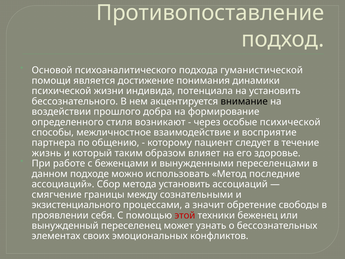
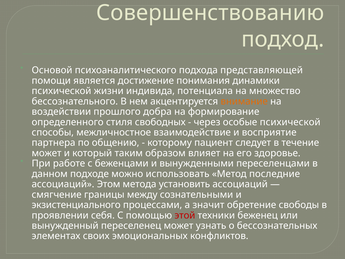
Противопоставление: Противопоставление -> Совершенствованию (210, 13)
гуманистической: гуманистической -> представляющей (262, 70)
на установить: установить -> множество (275, 91)
внимание colour: black -> orange (244, 101)
возникают: возникают -> свободных (160, 122)
жизнь: жизнь -> может (47, 153)
Сбор: Сбор -> Этом (109, 184)
